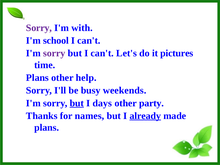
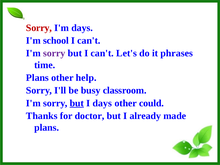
Sorry colour: purple -> red (39, 28)
I'm with: with -> days (82, 28)
pictures: pictures -> phrases (177, 53)
weekends: weekends -> classroom (125, 90)
party: party -> could (151, 103)
names: names -> doctor (89, 116)
already underline: present -> none (145, 116)
